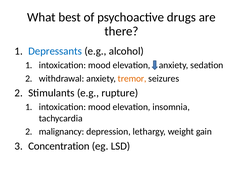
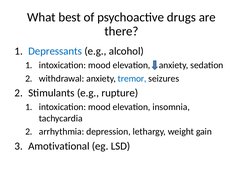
tremor colour: orange -> blue (132, 78)
malignancy: malignancy -> arrhythmia (62, 131)
Concentration: Concentration -> Amotivational (59, 146)
